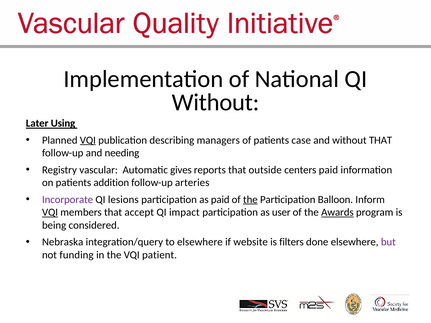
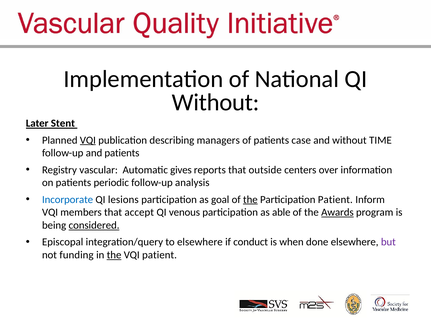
Using: Using -> Stent (63, 123)
without THAT: THAT -> TIME (380, 140)
and needing: needing -> patients (122, 153)
centers paid: paid -> over (329, 170)
addition: addition -> periodic (111, 183)
arteries: arteries -> analysis (192, 183)
Incorporate colour: purple -> blue (68, 200)
as paid: paid -> goal (220, 200)
Participation Balloon: Balloon -> Patient (335, 200)
VQI underline: present -> none (50, 213)
impact: impact -> venous (184, 213)
user: user -> able (281, 213)
considered underline: none -> present (94, 226)
Nebraska: Nebraska -> Episcopal (63, 242)
website: website -> conduct (251, 242)
filters: filters -> when (291, 242)
the underline: none -> present (114, 255)
